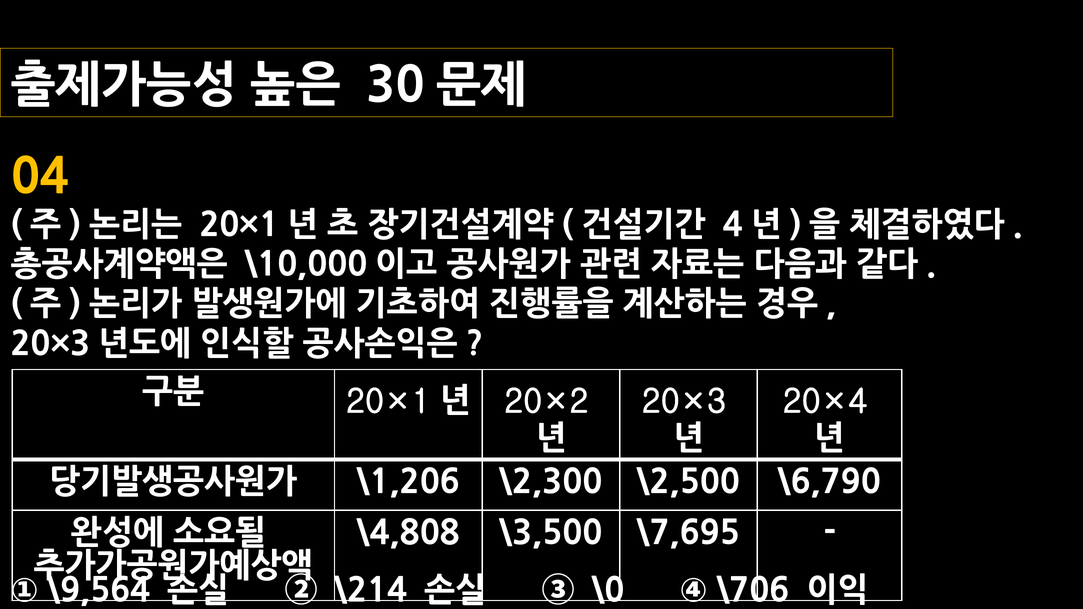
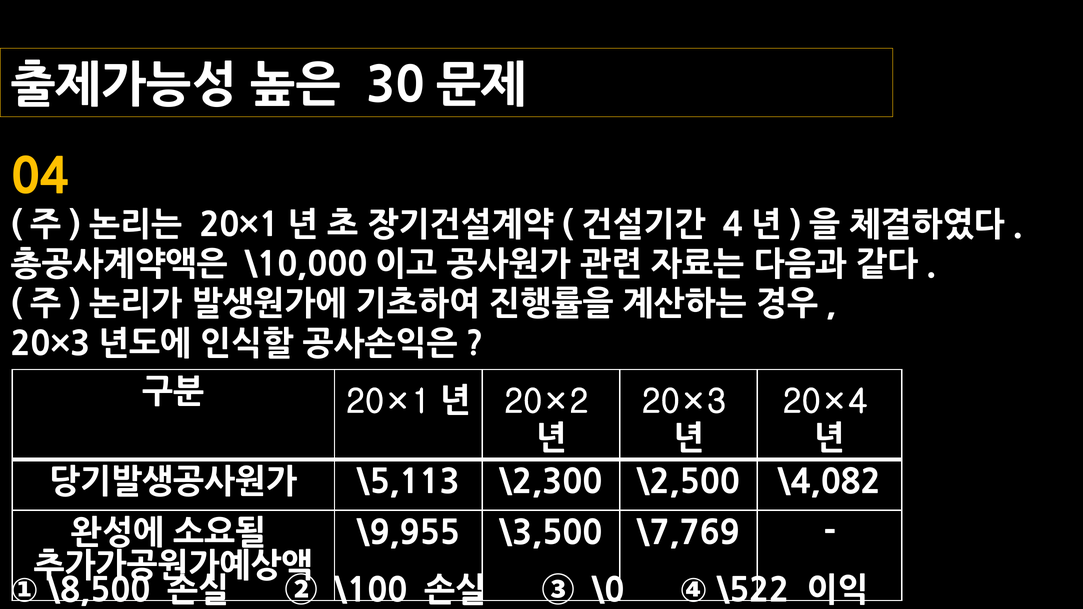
\1,206: \1,206 -> \5,113 (408, 483)
\6,790: \6,790 -> \4,082 (830, 483)
\4,808: \4,808 -> \9,955 (408, 533)
\7,695: \7,695 -> \7,769 (689, 533)
\9,564: \9,564 -> \8,500 (99, 591)
\214: \214 -> \100 (371, 591)
\706: \706 -> \522 (753, 591)
